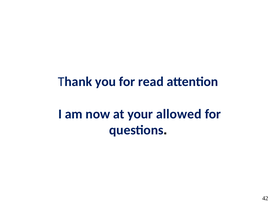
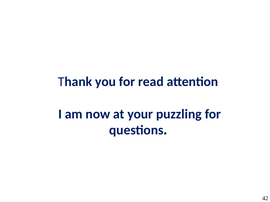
allowed: allowed -> puzzling (179, 114)
